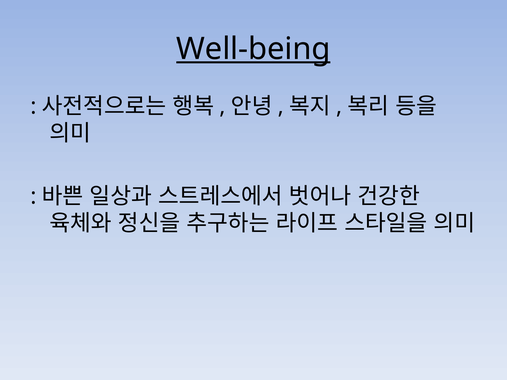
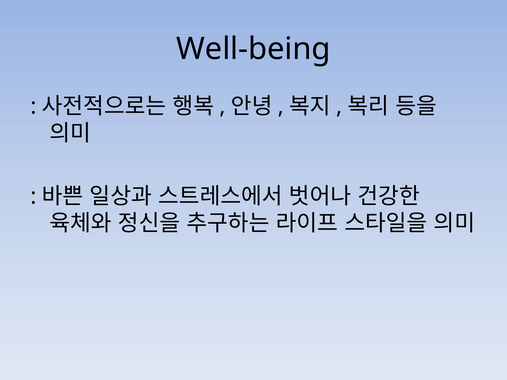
Well-being underline: present -> none (253, 49)
